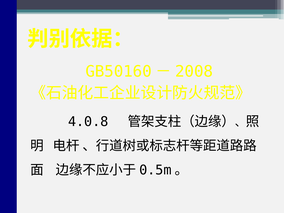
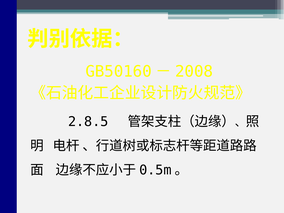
4.0.8: 4.0.8 -> 2.8.5 (88, 122)
